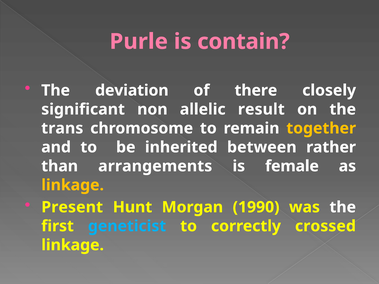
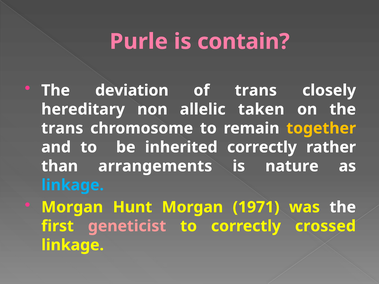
of there: there -> trans (256, 90)
significant: significant -> hereditary (83, 109)
result: result -> taken (261, 109)
inherited between: between -> correctly (262, 147)
female: female -> nature (292, 166)
linkage colour: yellow -> light blue (73, 185)
Present: Present -> Morgan (72, 207)
1990: 1990 -> 1971 (256, 207)
geneticist colour: light blue -> pink (127, 226)
